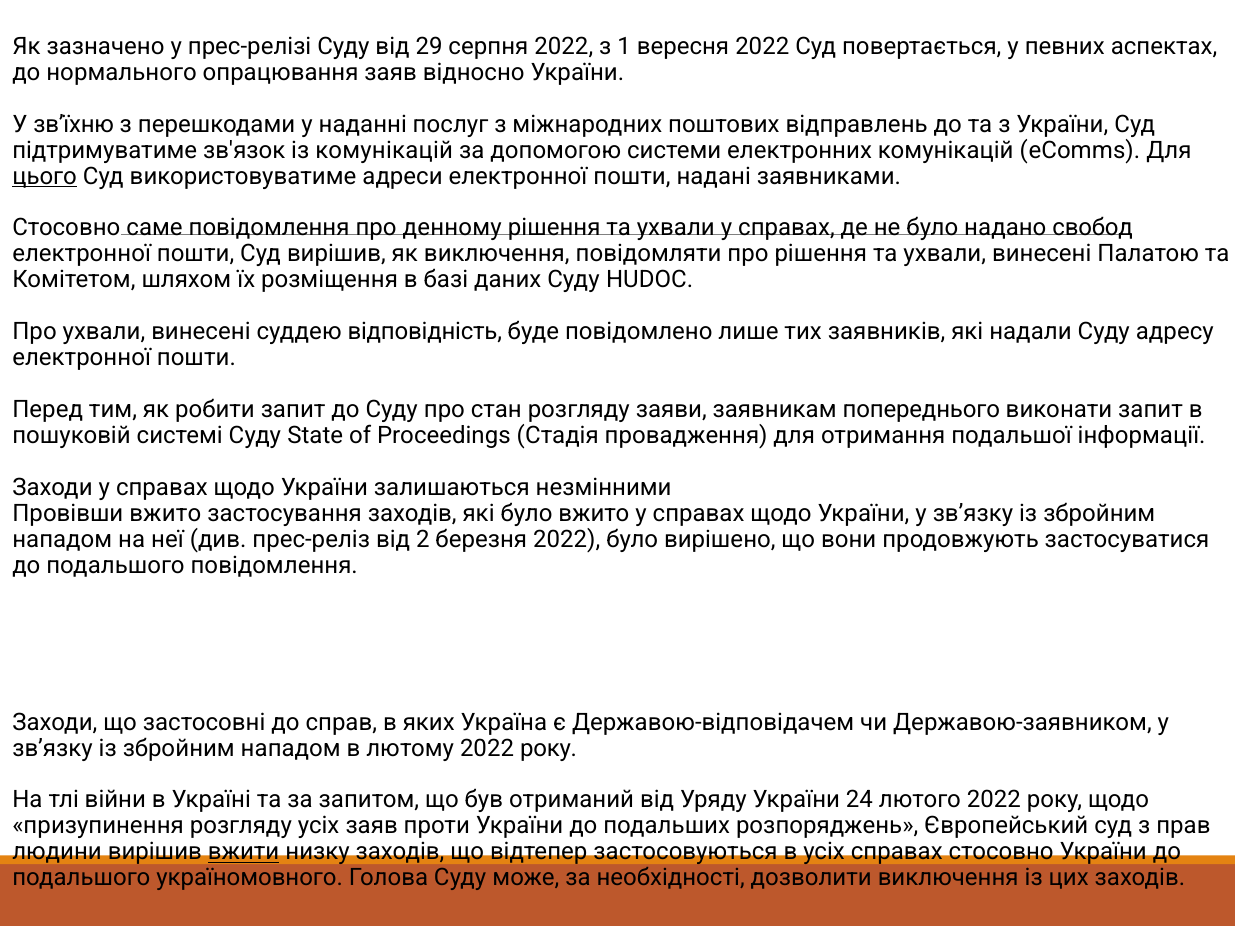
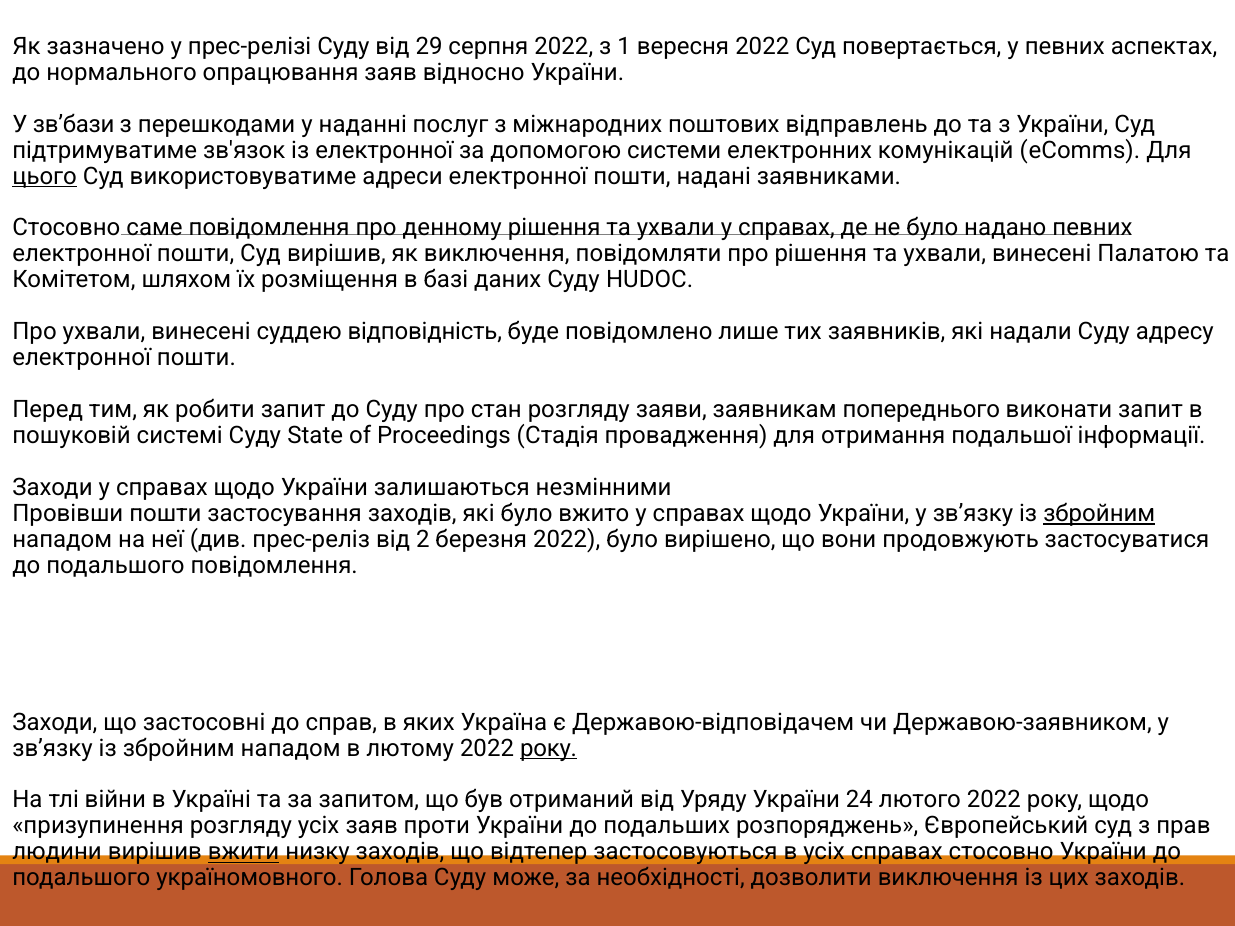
зв’їхню: зв’їхню -> зв’бази (74, 124)
із комунікацій: комунікацій -> електронної (384, 150)
надано свобод: свобод -> певних (1093, 228)
Провівши вжито: вжито -> пошти (165, 514)
збройним underline: none -> present (1099, 514)
року underline: none -> present (549, 748)
